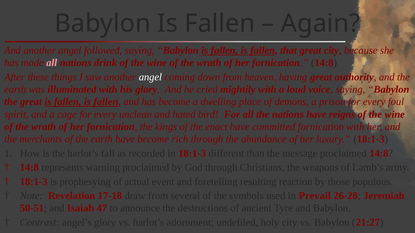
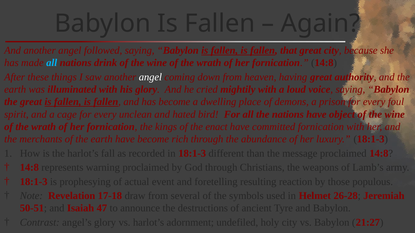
all colour: pink -> light blue (52, 63)
reigns: reigns -> object (342, 115)
Prevail: Prevail -> Helmet (315, 196)
